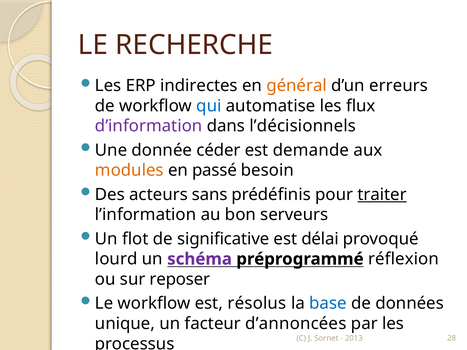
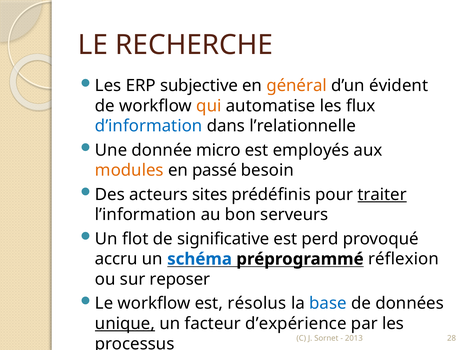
indirectes: indirectes -> subjective (199, 86)
erreurs: erreurs -> évident (399, 86)
qui colour: blue -> orange (209, 106)
d’information colour: purple -> blue (149, 126)
l’décisionnels: l’décisionnels -> l’relationnelle (303, 126)
céder: céder -> micro (218, 150)
demande: demande -> employés (311, 150)
sans: sans -> sites (210, 195)
délai: délai -> perd (320, 239)
lourd: lourd -> accru (116, 259)
schéma colour: purple -> blue (200, 259)
unique underline: none -> present (125, 324)
d’annoncées: d’annoncées -> d’expérience (296, 324)
